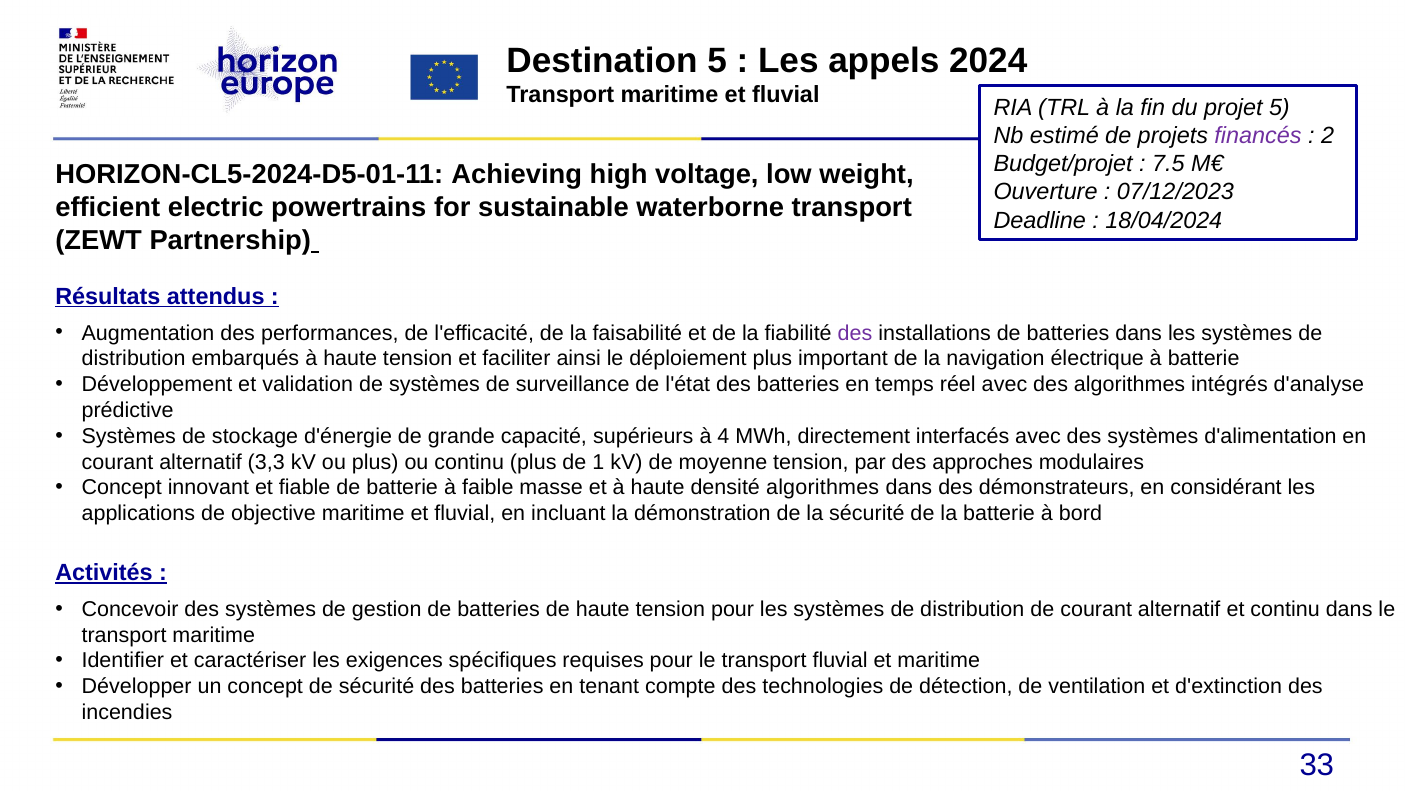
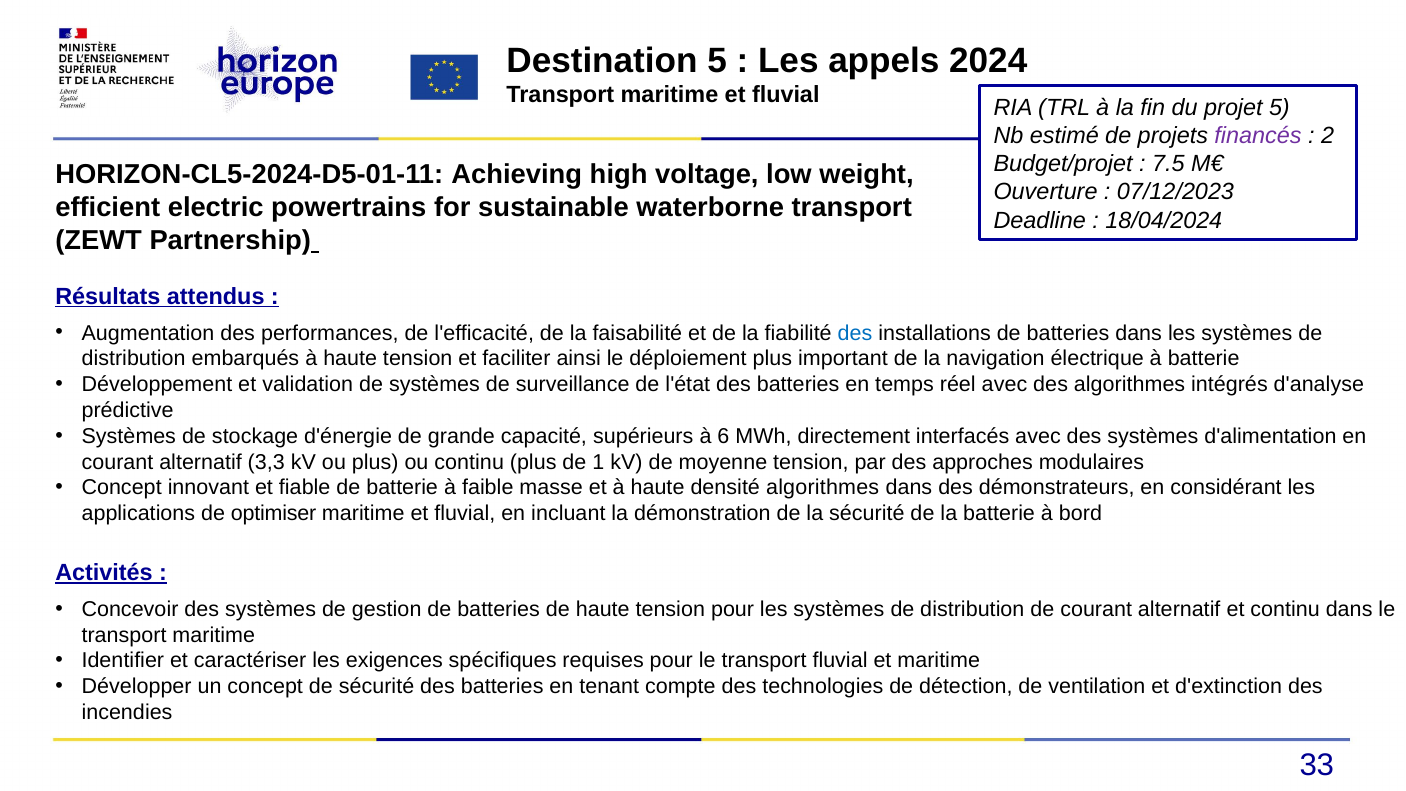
des colour: purple -> blue (855, 333)
4: 4 -> 6 (723, 436)
objective: objective -> optimiser (274, 513)
